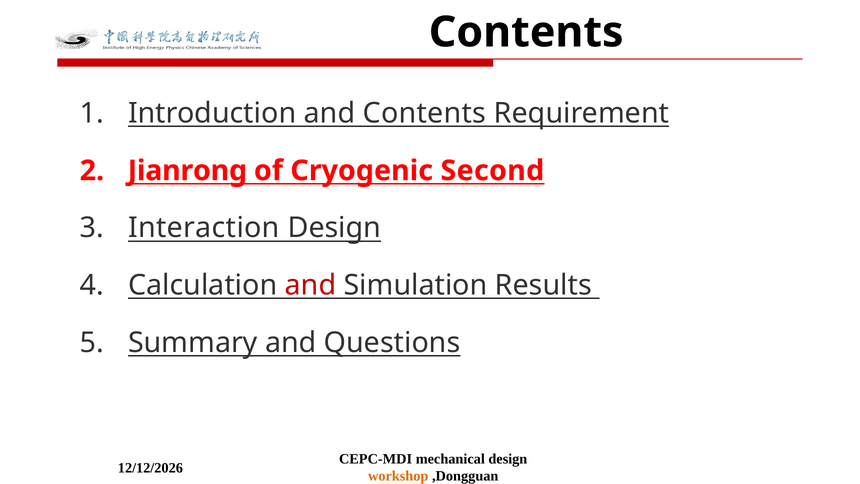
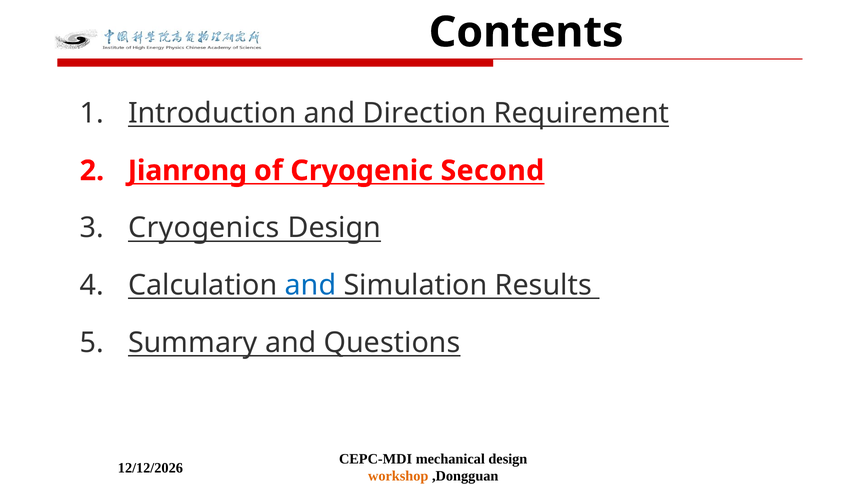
and Contents: Contents -> Direction (424, 113)
Interaction: Interaction -> Cryogenics (204, 228)
and colour: red -> blue (311, 285)
